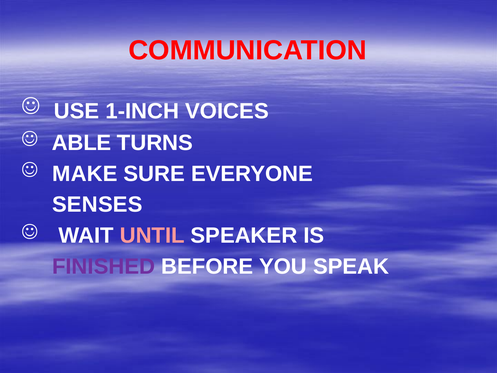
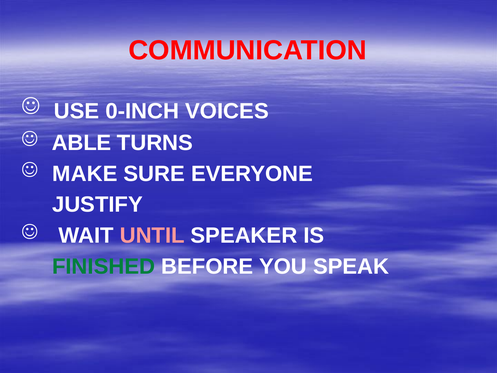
1-INCH: 1-INCH -> 0-INCH (142, 111)
SENSES: SENSES -> JUSTIFY (97, 205)
FINISHED colour: purple -> green (104, 266)
